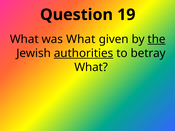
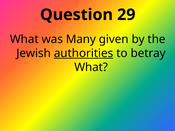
19: 19 -> 29 (126, 15)
was What: What -> Many (81, 39)
the underline: present -> none (157, 39)
